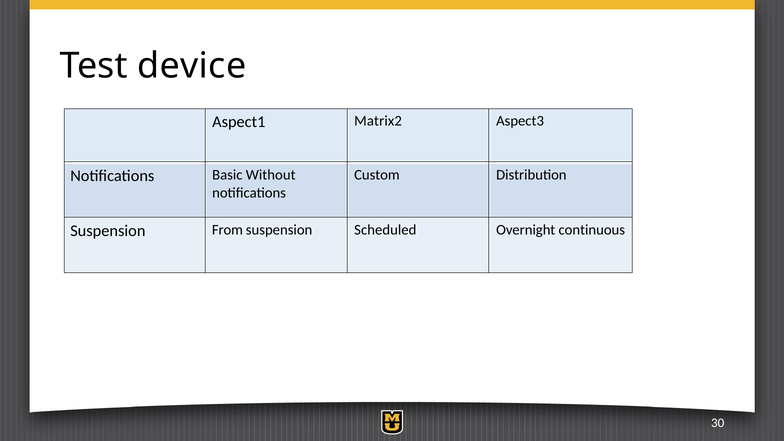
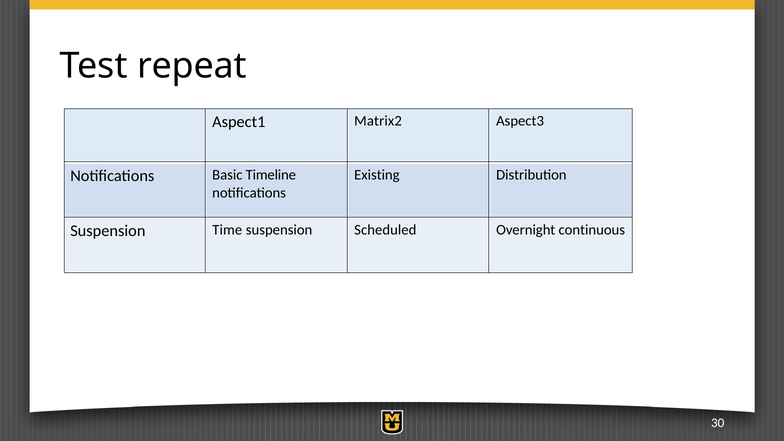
device: device -> repeat (192, 66)
Custom: Custom -> Existing (377, 175)
Without: Without -> Timeline (271, 175)
From: From -> Time (227, 230)
